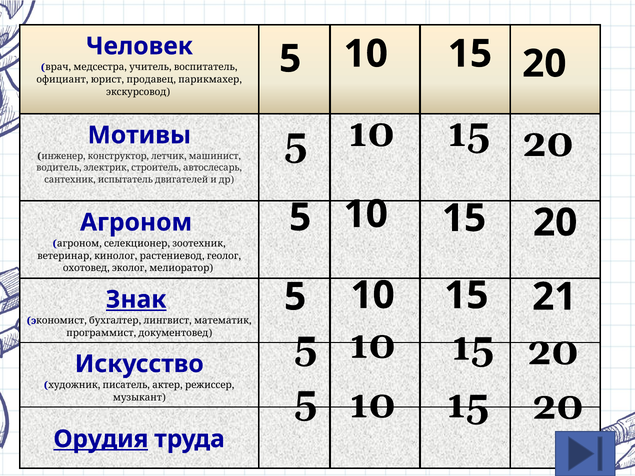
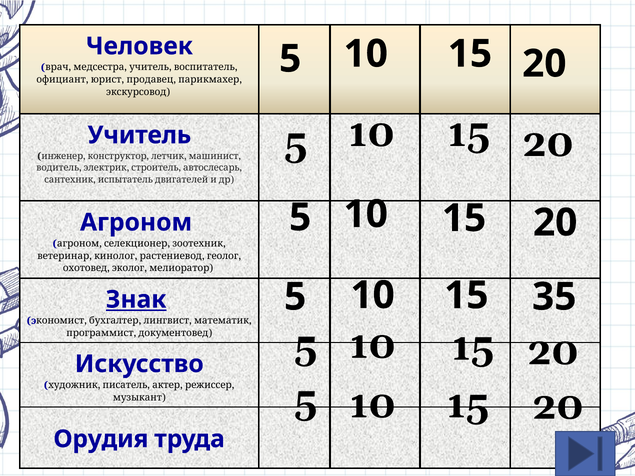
Мотивы: Мотивы -> Учитель (139, 135)
21: 21 -> 35 (554, 297)
Орудия underline: present -> none (101, 439)
